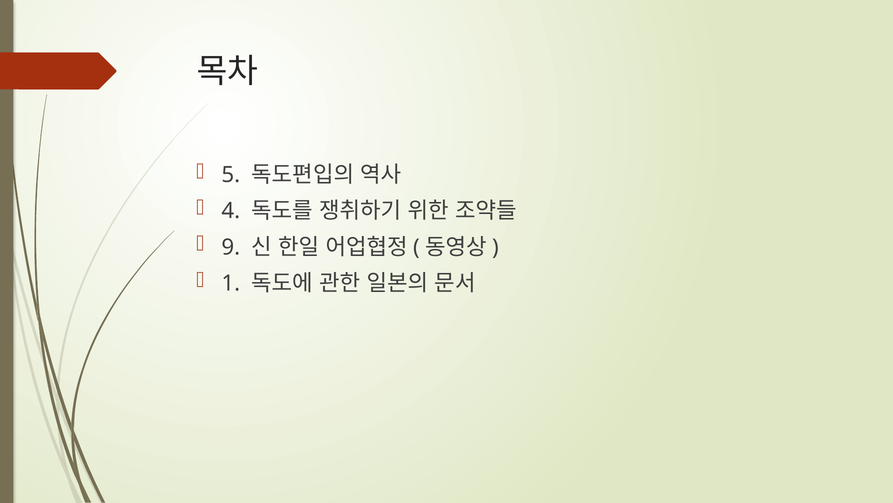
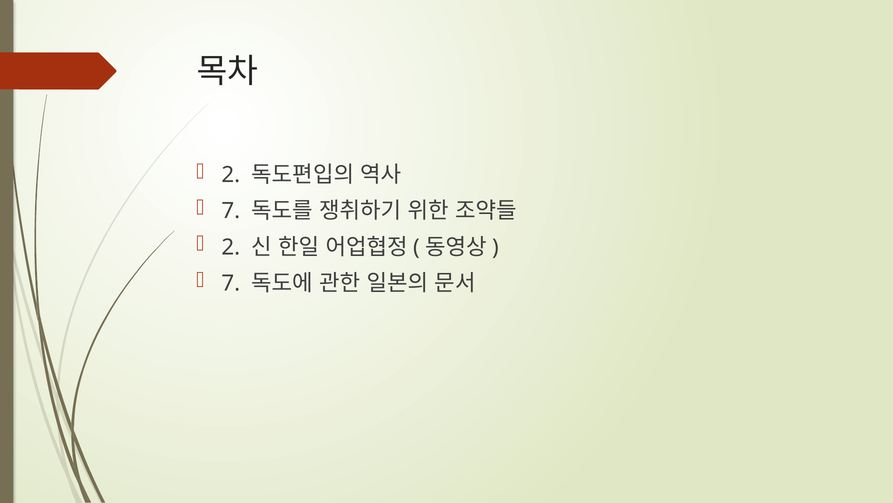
5: 5 -> 2 (231, 175)
4: 4 -> 7 (231, 211)
9: 9 -> 2 (231, 247)
1: 1 -> 7 (231, 283)
